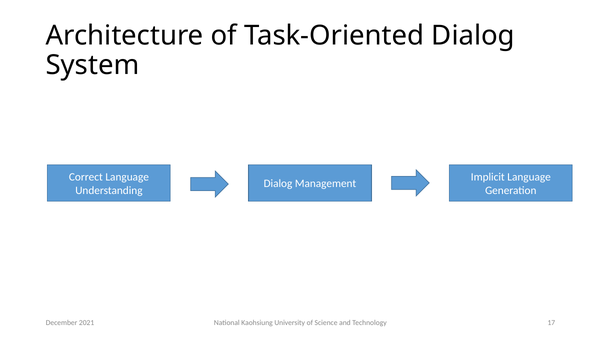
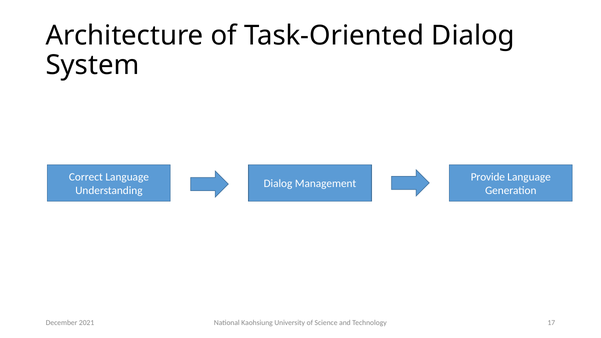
Implicit: Implicit -> Provide (488, 177)
